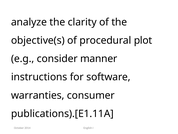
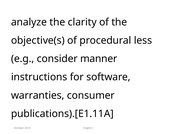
plot: plot -> less (143, 40)
